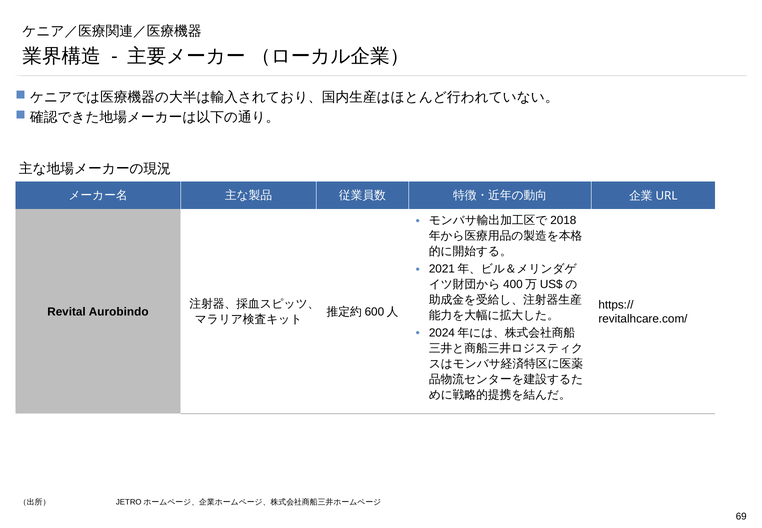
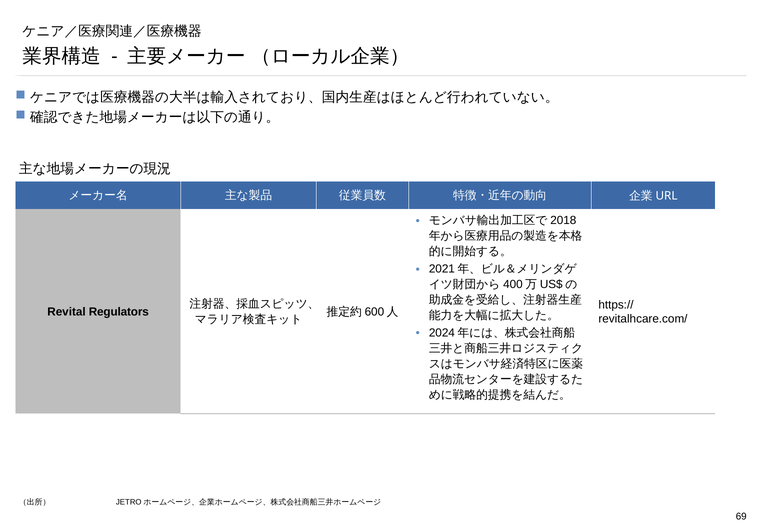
Aurobindo: Aurobindo -> Regulators (119, 311)
